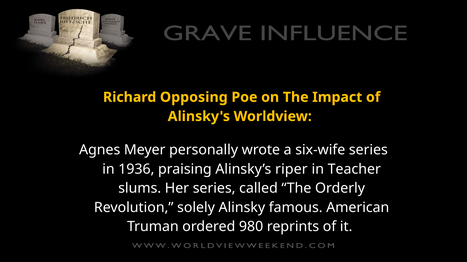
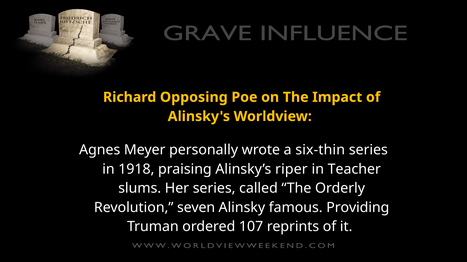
six-wife: six-wife -> six-thin (320, 150)
1936: 1936 -> 1918 (136, 170)
solely: solely -> seven (196, 208)
American: American -> Providing (358, 208)
980: 980 -> 107 (251, 227)
